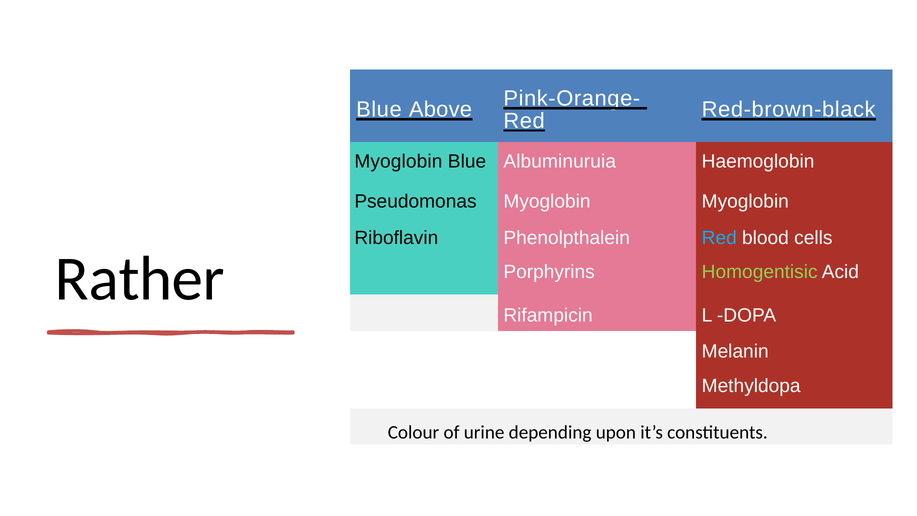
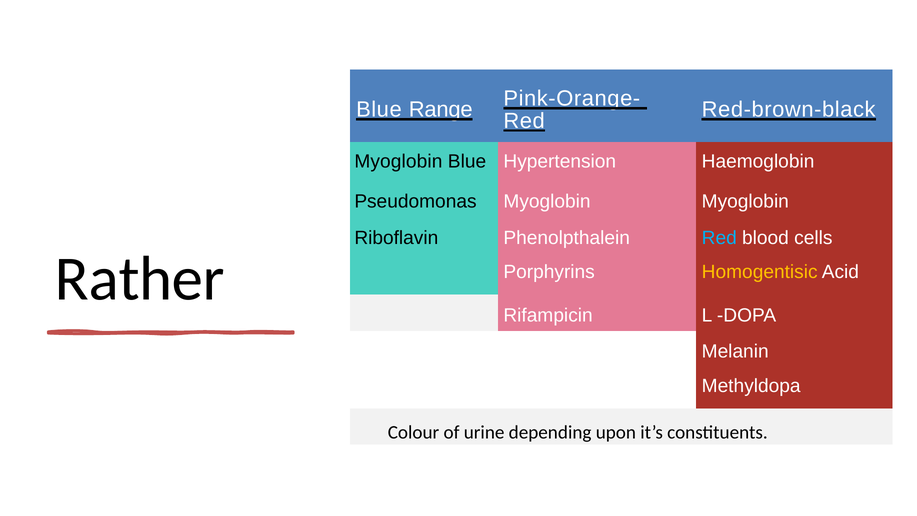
Above: Above -> Range (441, 110)
Albuminuruia: Albuminuruia -> Hypertension (560, 161)
Homogentisic colour: light green -> yellow (760, 272)
